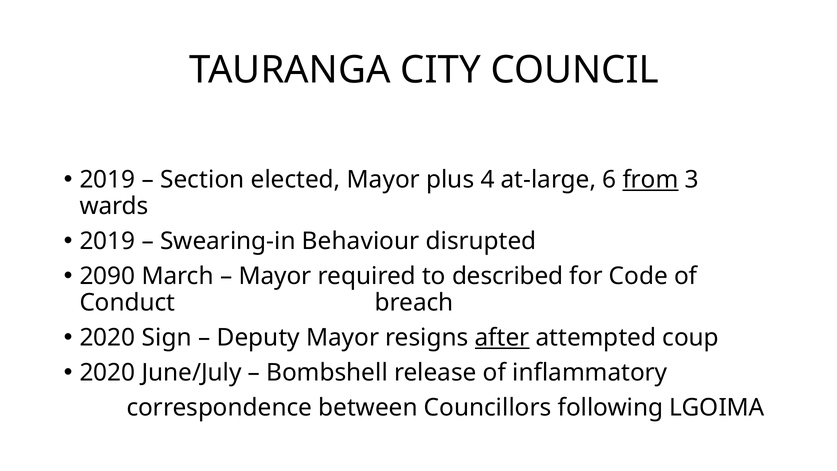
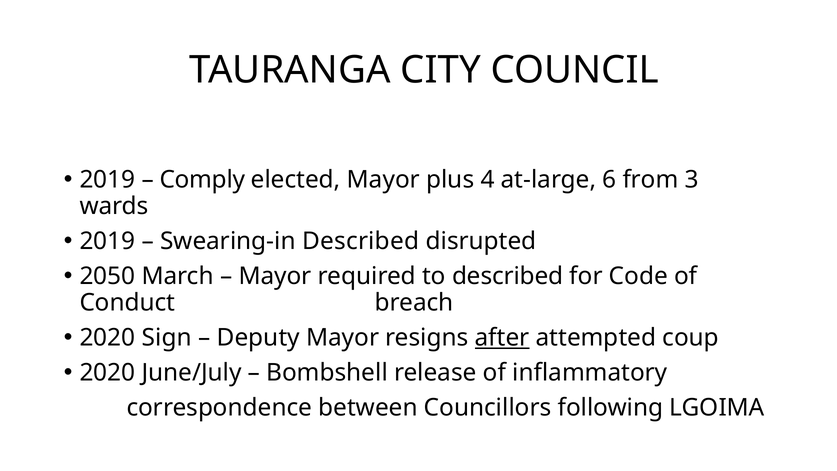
Section: Section -> Comply (202, 180)
from underline: present -> none (651, 180)
Swearing-in Behaviour: Behaviour -> Described (361, 241)
2090: 2090 -> 2050 (107, 276)
